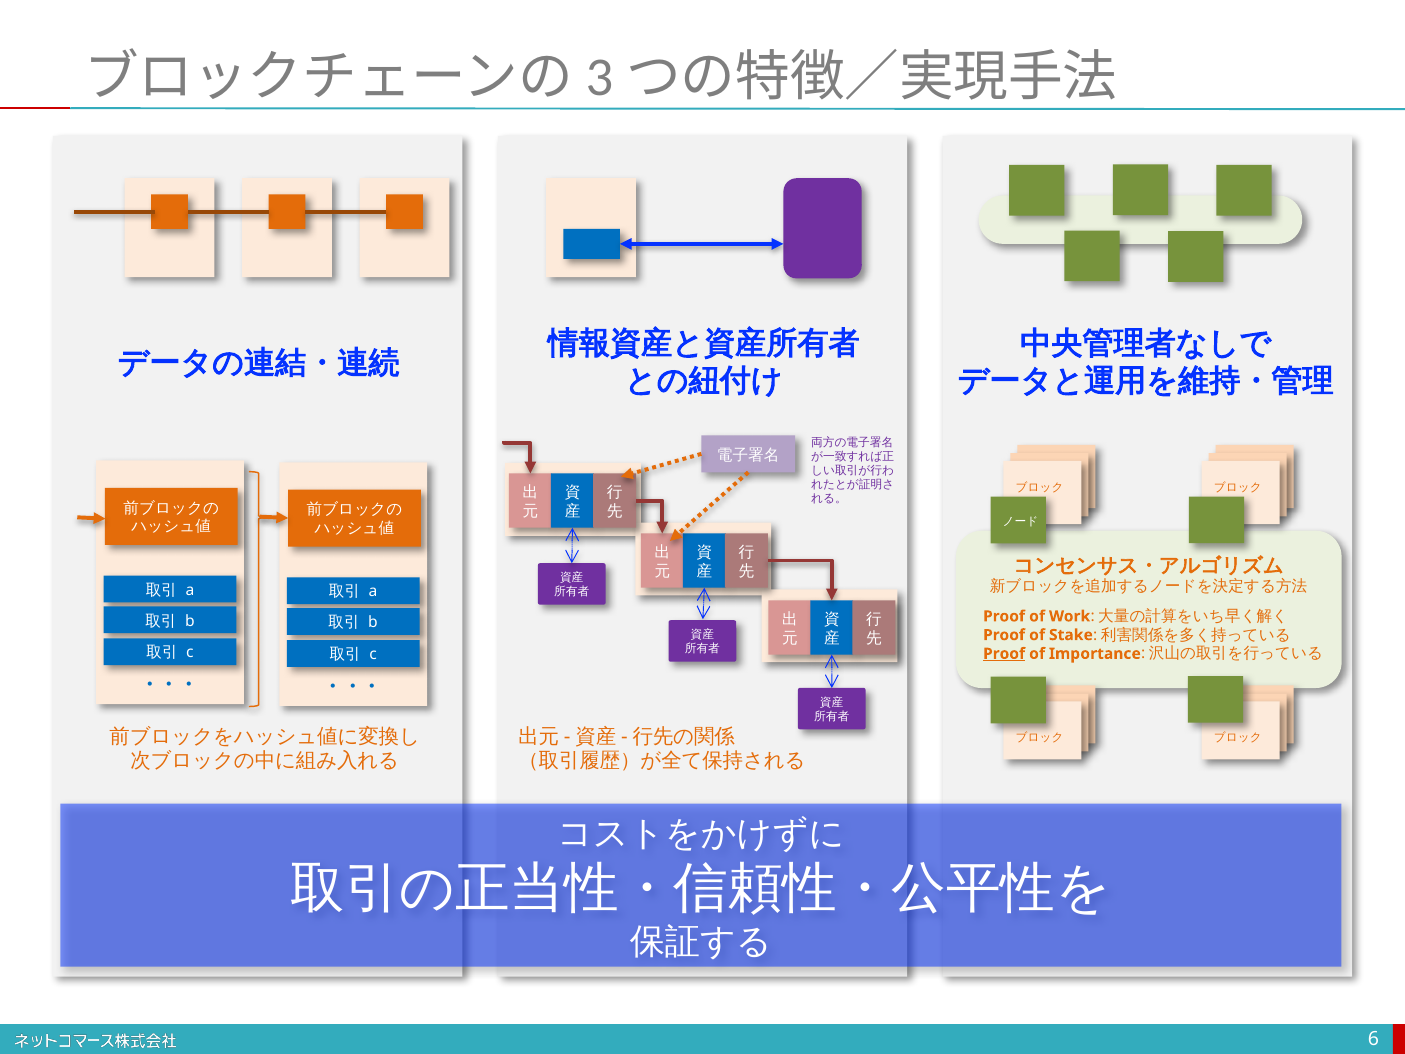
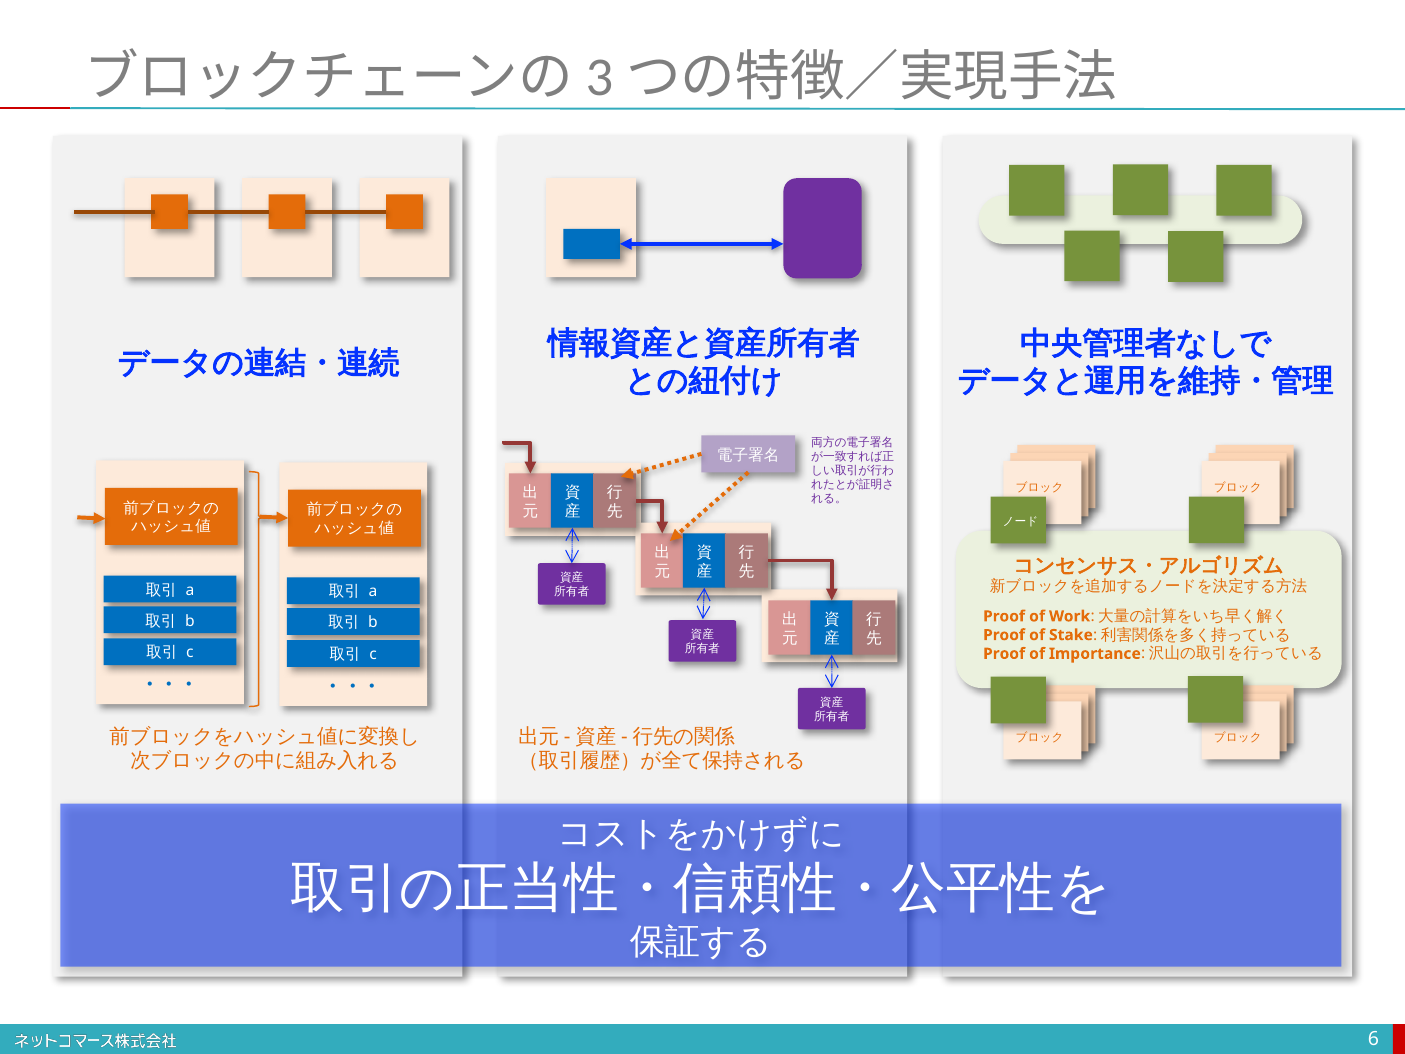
Proof underline: present -> none (1004, 654)
